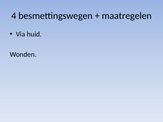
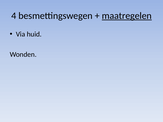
maatregelen underline: none -> present (127, 16)
